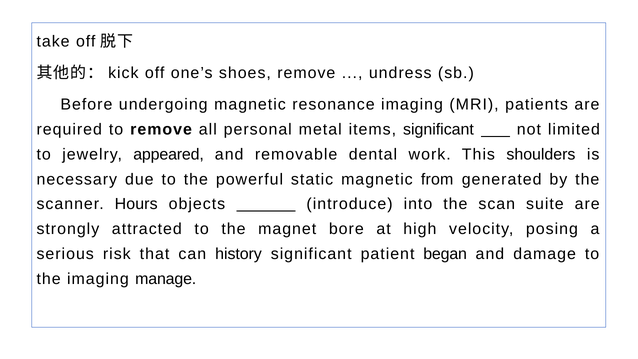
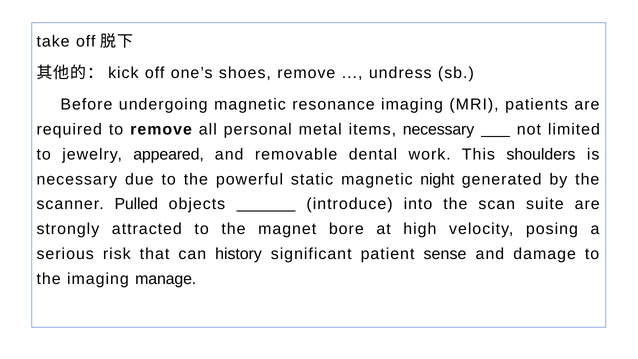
items significant: significant -> necessary (439, 129)
from: from -> night (437, 179)
Hours: Hours -> Pulled (136, 204)
began: began -> sense (445, 254)
